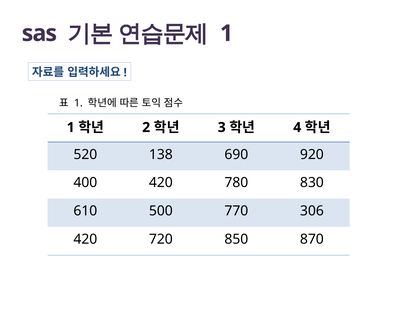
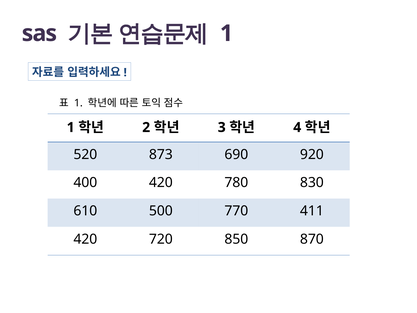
138: 138 -> 873 (161, 154)
306: 306 -> 411 (312, 211)
